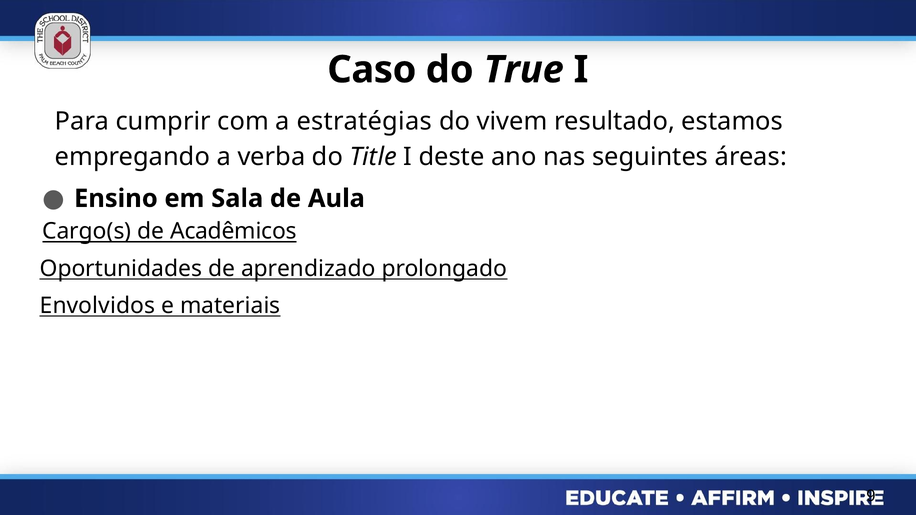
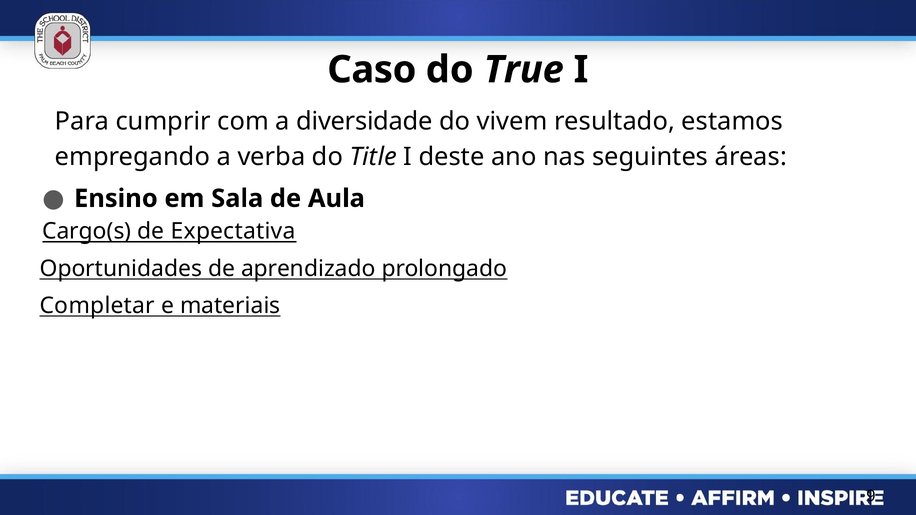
estratégias: estratégias -> diversidade (364, 122)
Acadêmicos: Acadêmicos -> Expectativa (233, 232)
Envolvidos: Envolvidos -> Completar (97, 306)
